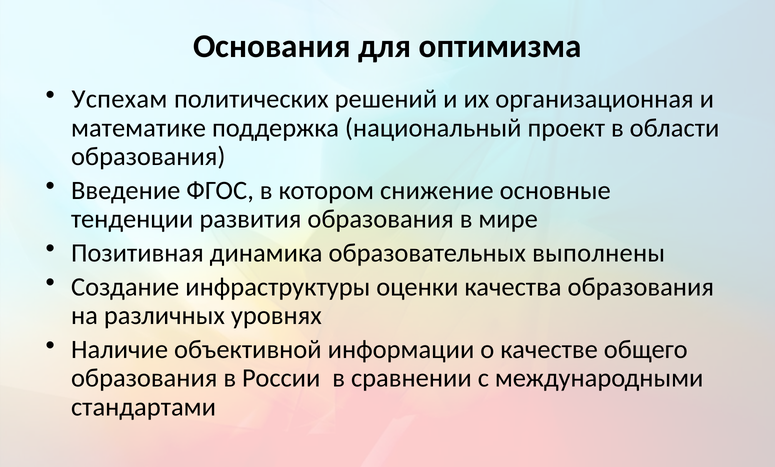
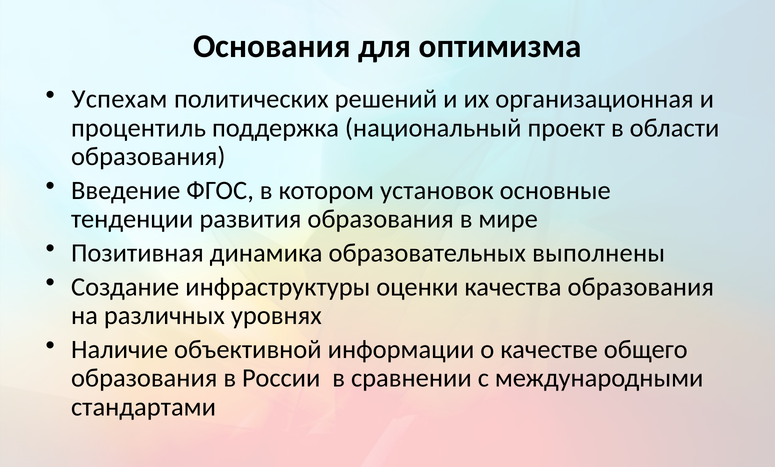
математике: математике -> процентиль (139, 128)
снижение: снижение -> установок (437, 191)
